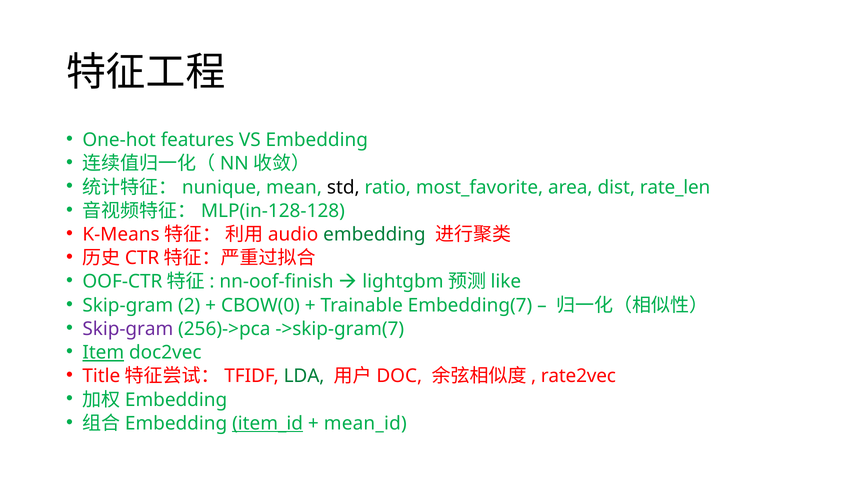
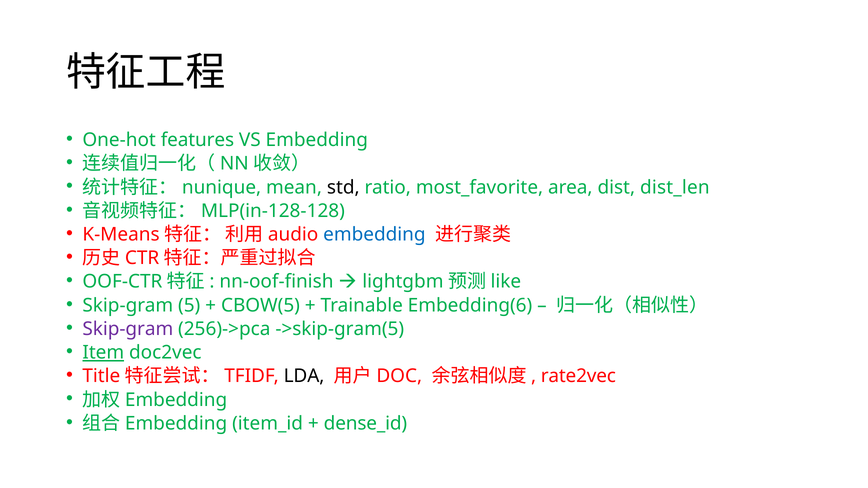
rate_len: rate_len -> dist_len (675, 187)
embedding colour: green -> blue (374, 235)
2: 2 -> 5 (189, 305)
CBOW(0: CBOW(0 -> CBOW(5 (260, 305)
Embedding(7: Embedding(7 -> Embedding(6 (470, 305)
->skip-gram(7: ->skip-gram(7 -> ->skip-gram(5 (340, 329)
LDA colour: green -> black (304, 376)
item_id underline: present -> none (268, 424)
mean_id: mean_id -> dense_id (365, 424)
